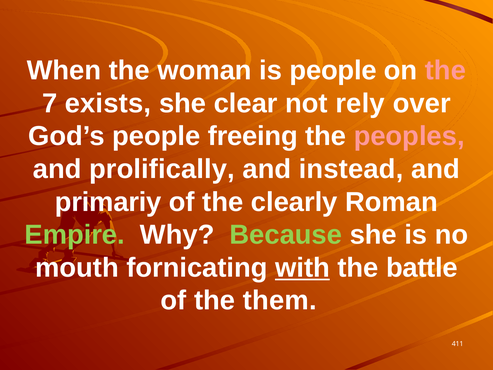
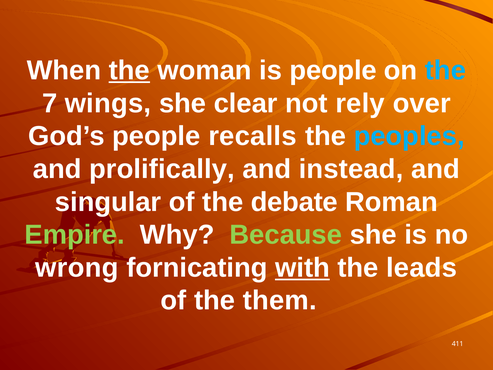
the underline: none -> present (129, 70)
the colour: pink -> light blue (445, 70)
exists: exists -> wings (108, 103)
freeing: freeing -> recalls (253, 136)
peoples colour: pink -> light blue (409, 136)
primariy: primariy -> singular (108, 202)
clearly: clearly -> debate (294, 202)
mouth: mouth -> wrong (77, 268)
battle: battle -> leads (422, 268)
